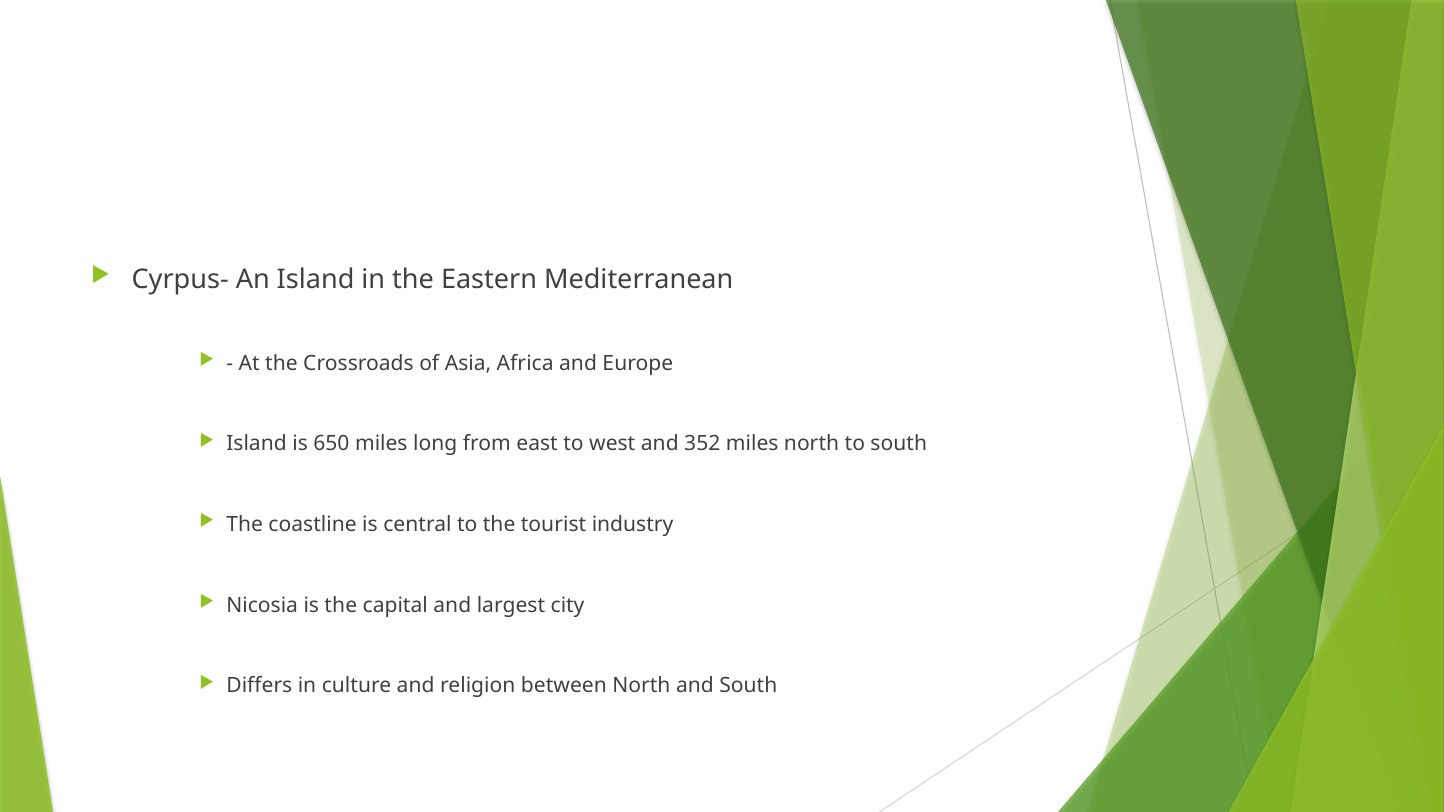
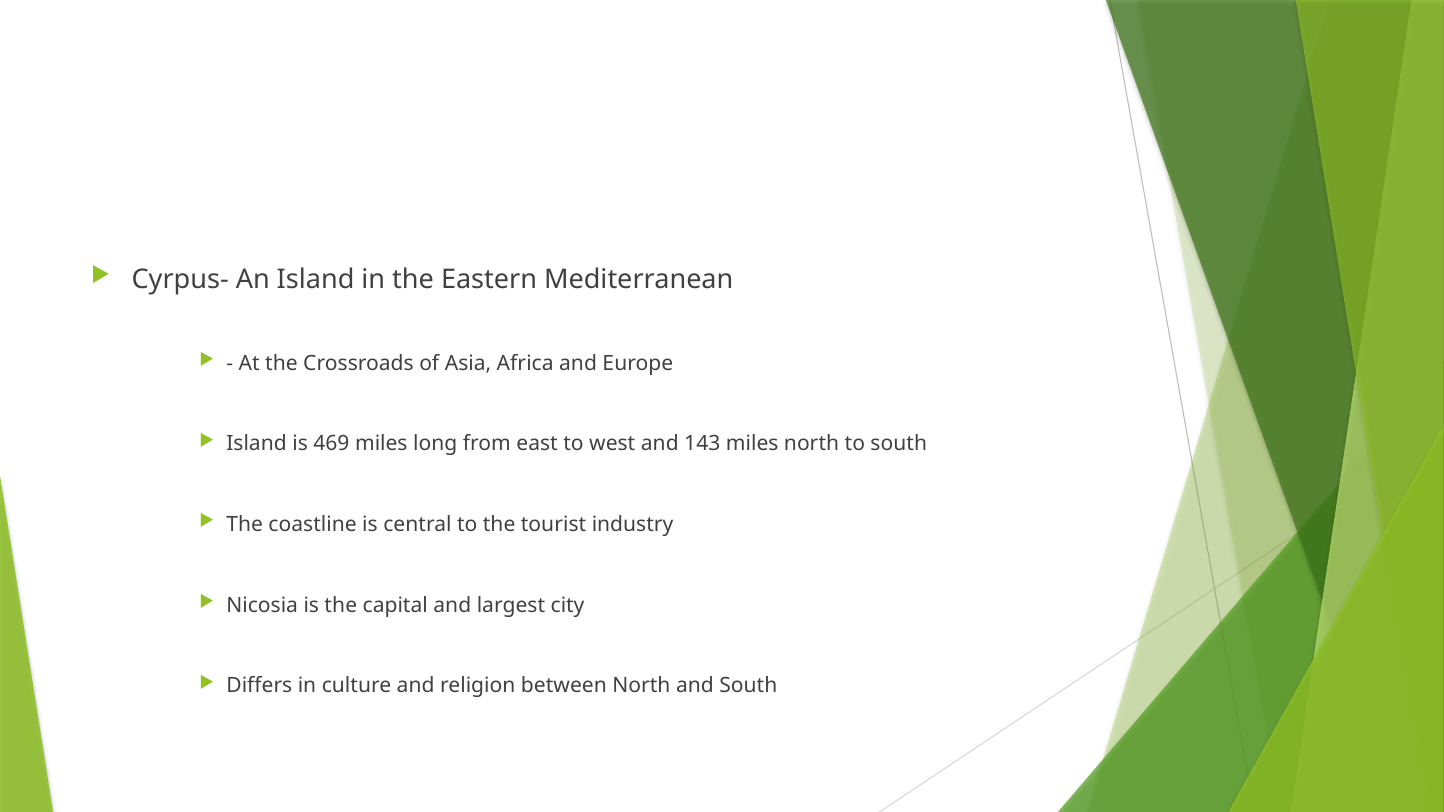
650: 650 -> 469 (331, 444)
352: 352 -> 143 (702, 444)
